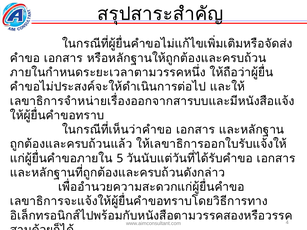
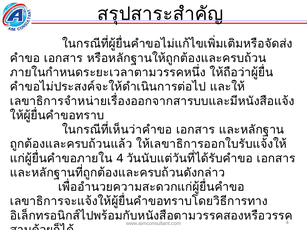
5: 5 -> 4 (120, 159)
